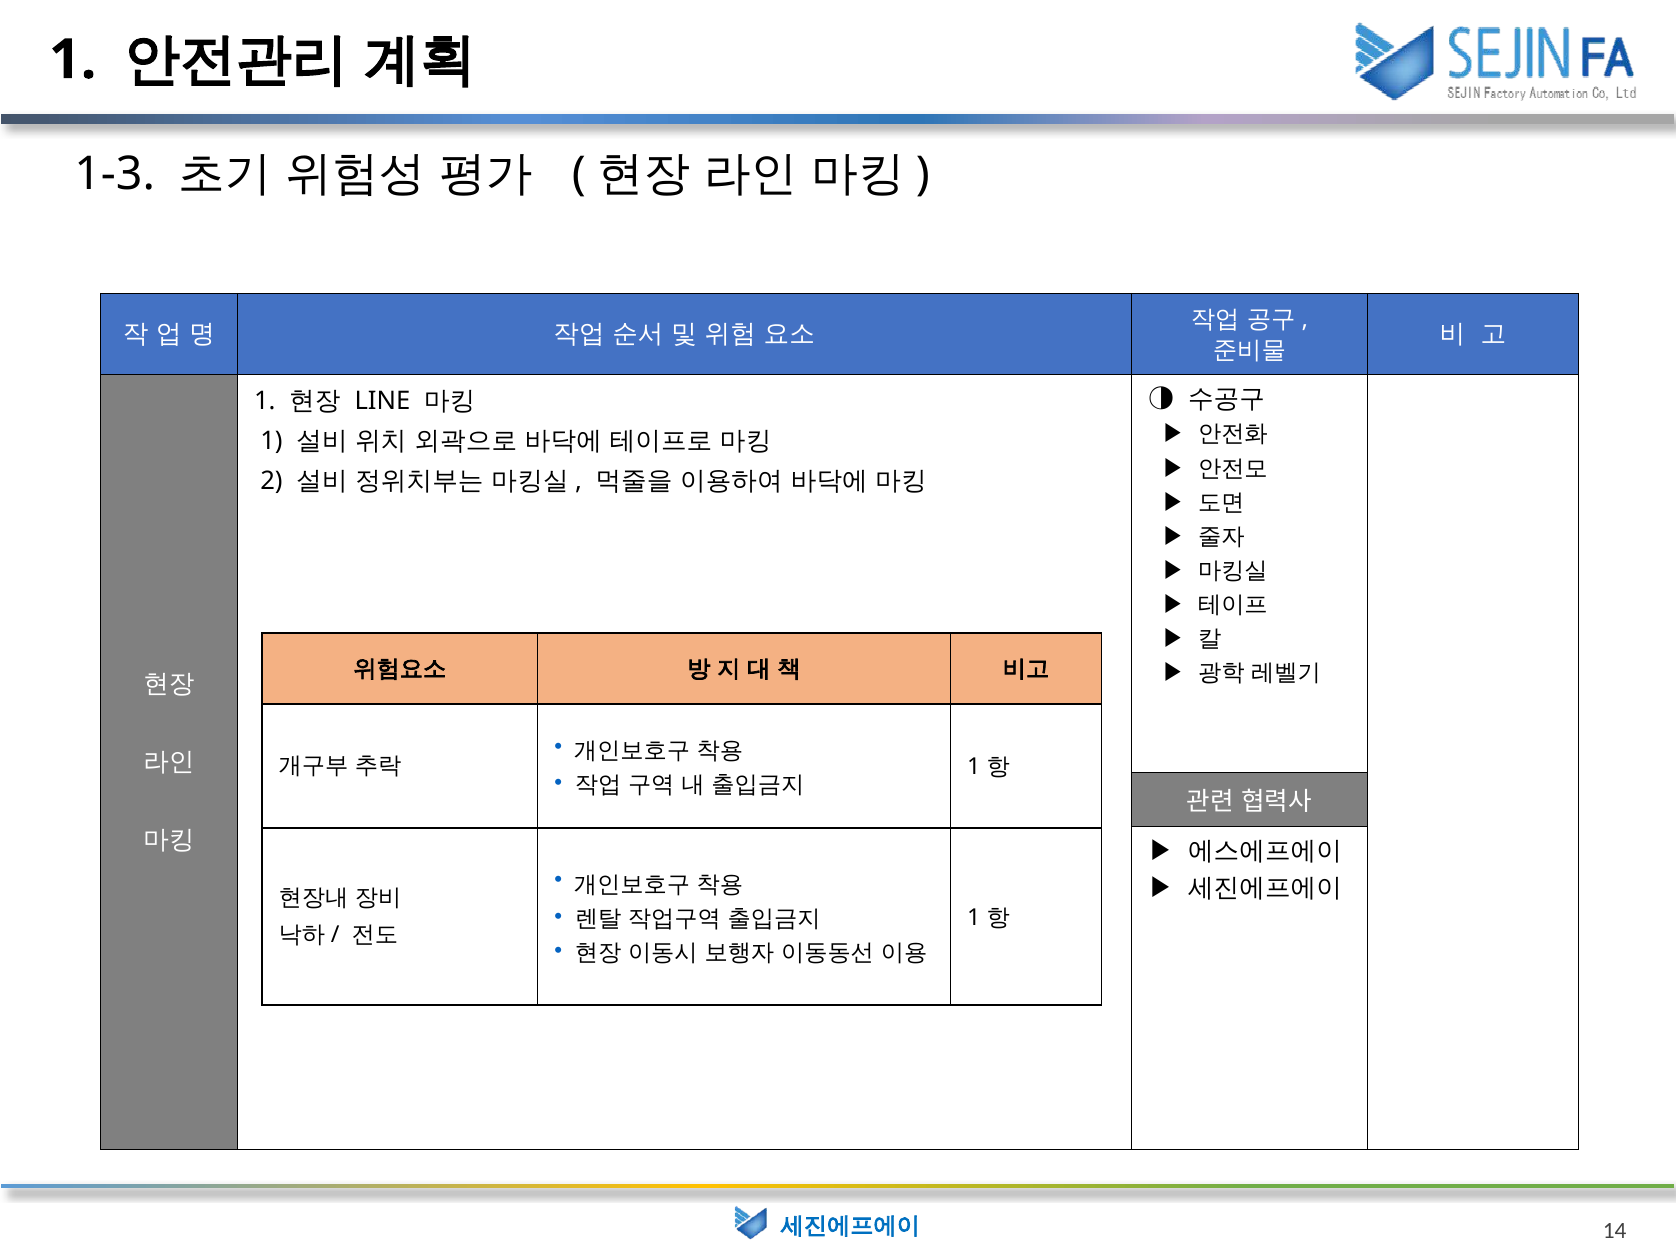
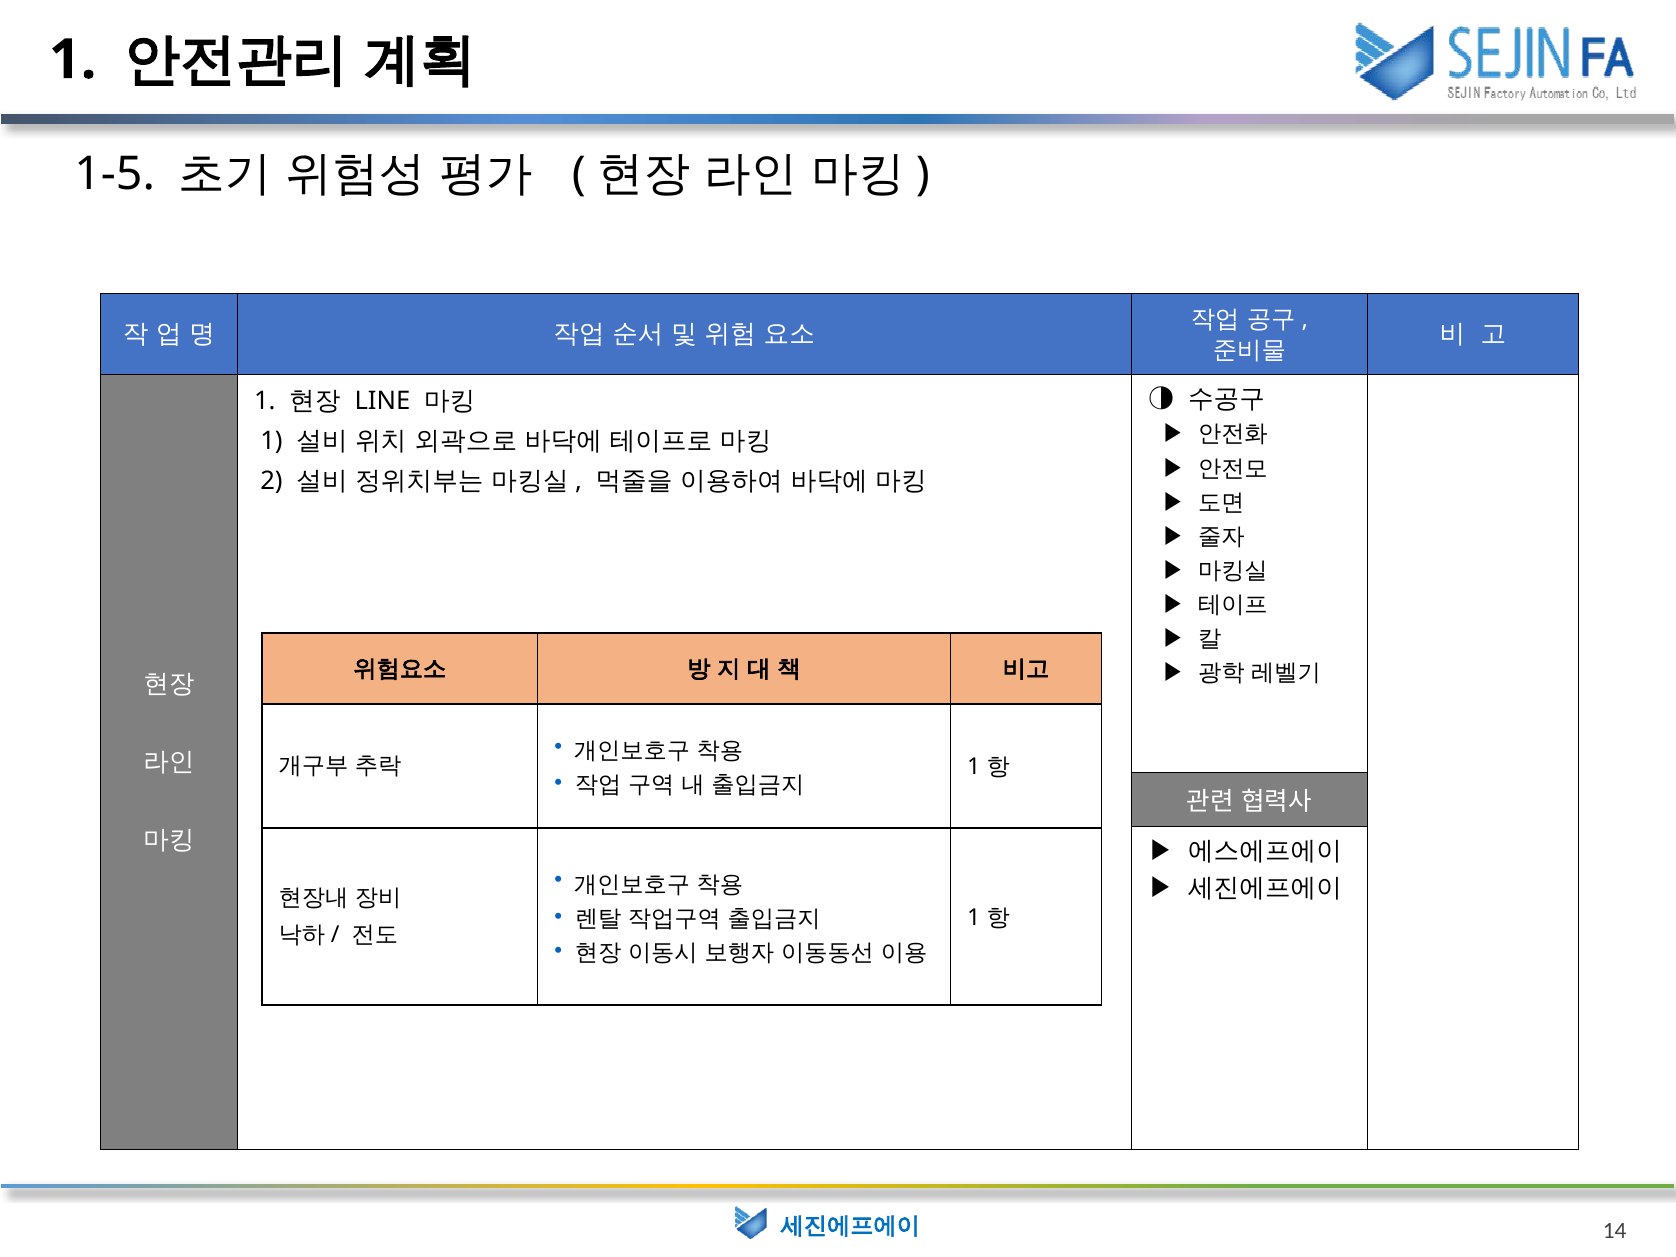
1-3: 1-3 -> 1-5 (115, 174)
